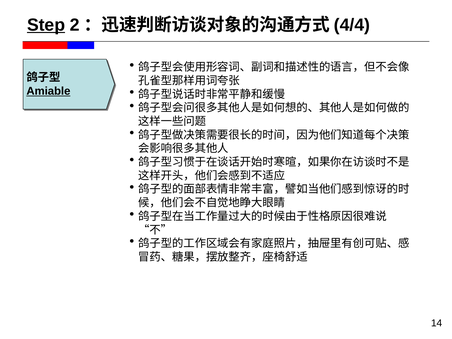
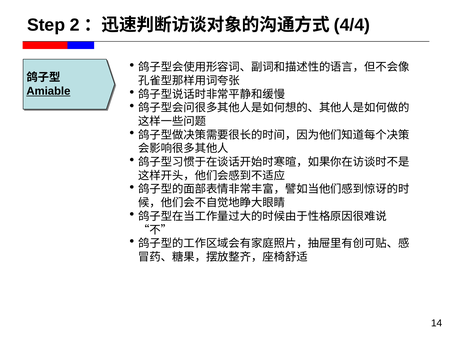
Step underline: present -> none (46, 25)
